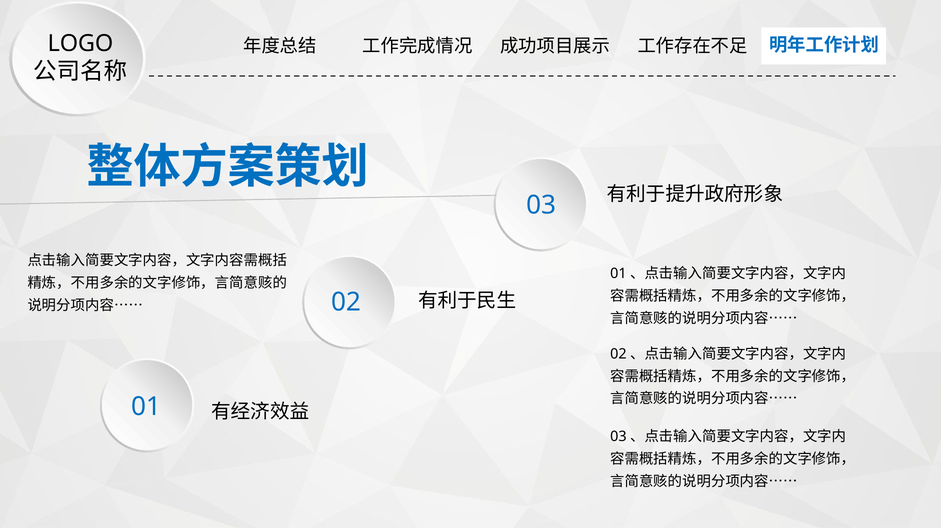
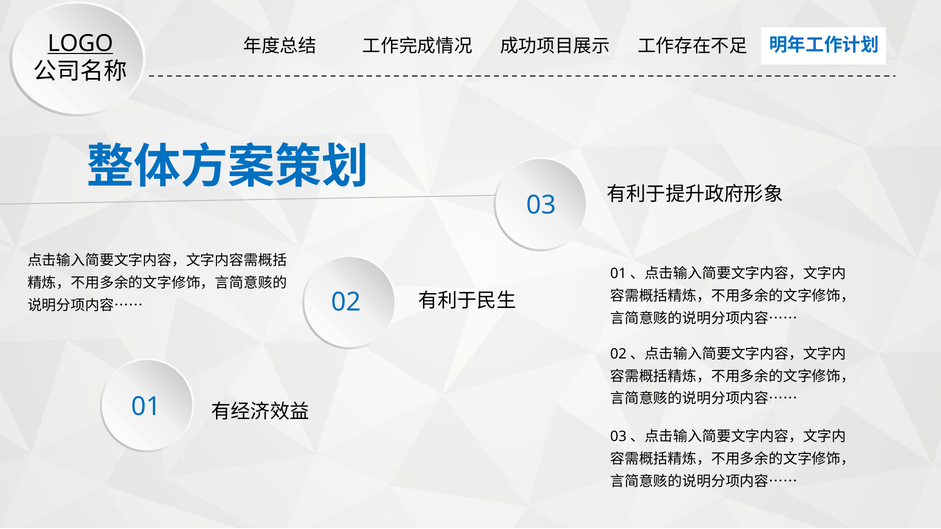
LOGO underline: none -> present (80, 43)
